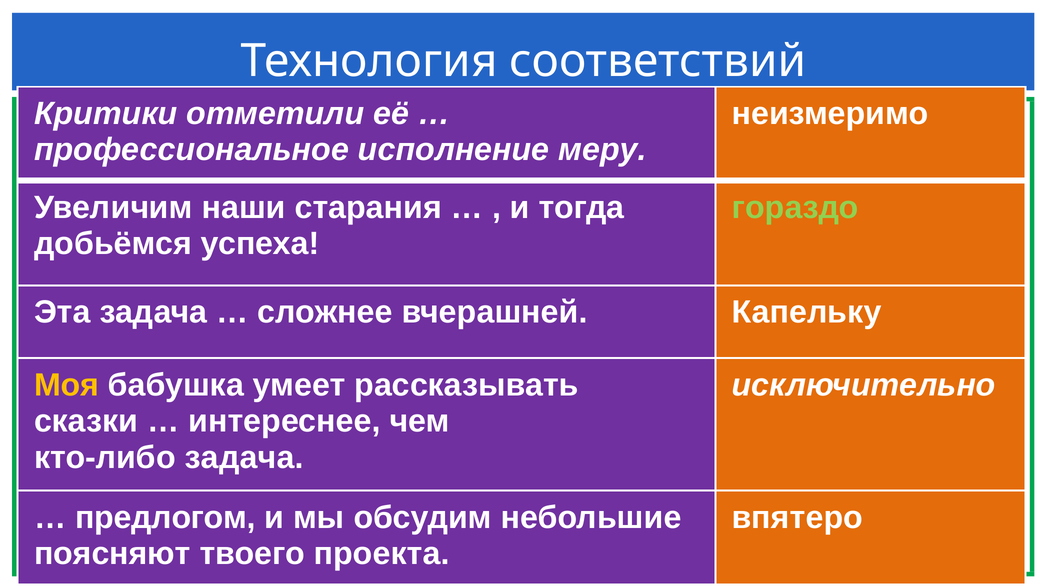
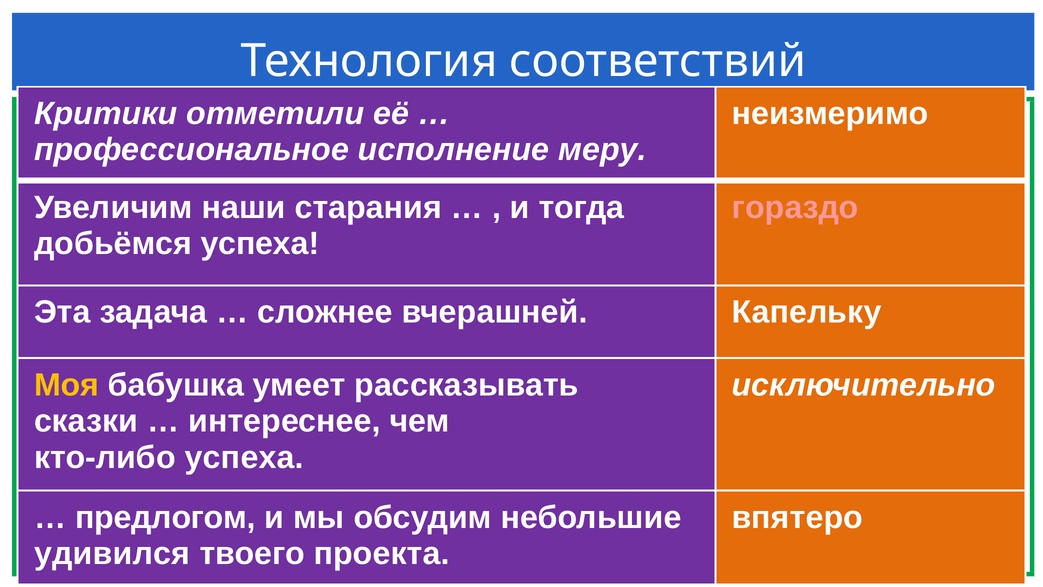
гораздо colour: light green -> pink (795, 207)
кто-либо задача: задача -> успеха (244, 457)
поясняют: поясняют -> удивился (112, 554)
